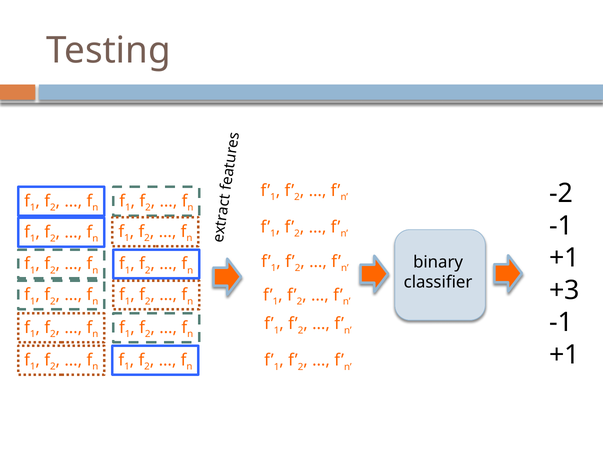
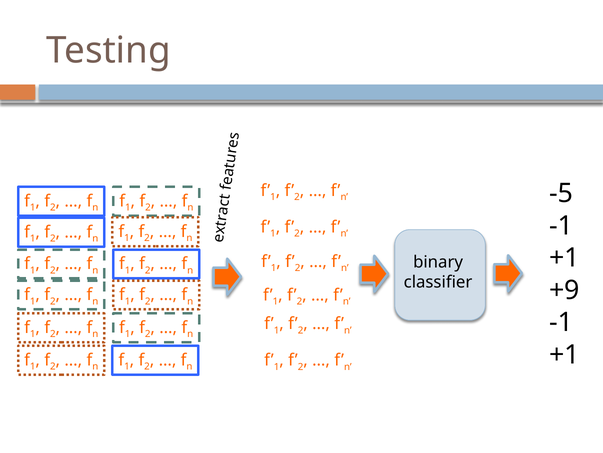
-2: -2 -> -5 (561, 193)
+3: +3 -> +9 (564, 290)
